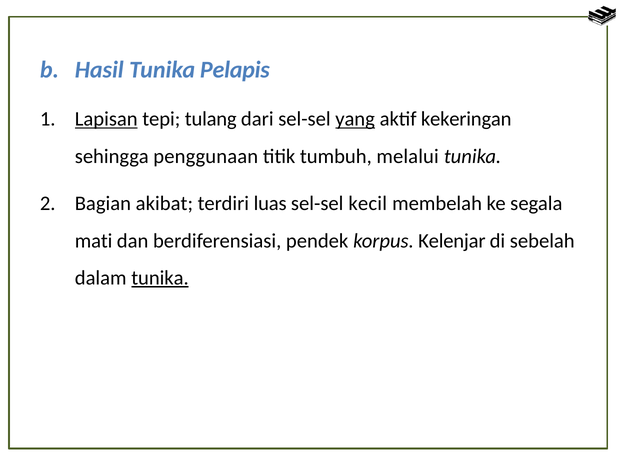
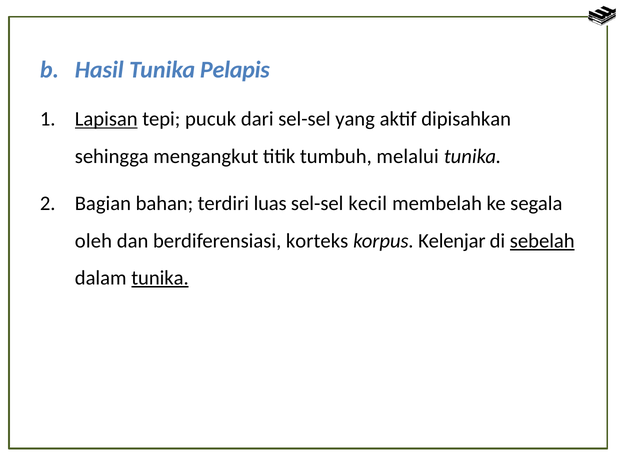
tulang: tulang -> pucuk (211, 119)
yang underline: present -> none (355, 119)
kekeringan: kekeringan -> dipisahkan (466, 119)
penggunaan: penggunaan -> mengangkut (206, 156)
akibat: akibat -> bahan (164, 204)
mati: mati -> oleh (93, 241)
pendek: pendek -> korteks (317, 241)
sebelah underline: none -> present (542, 241)
